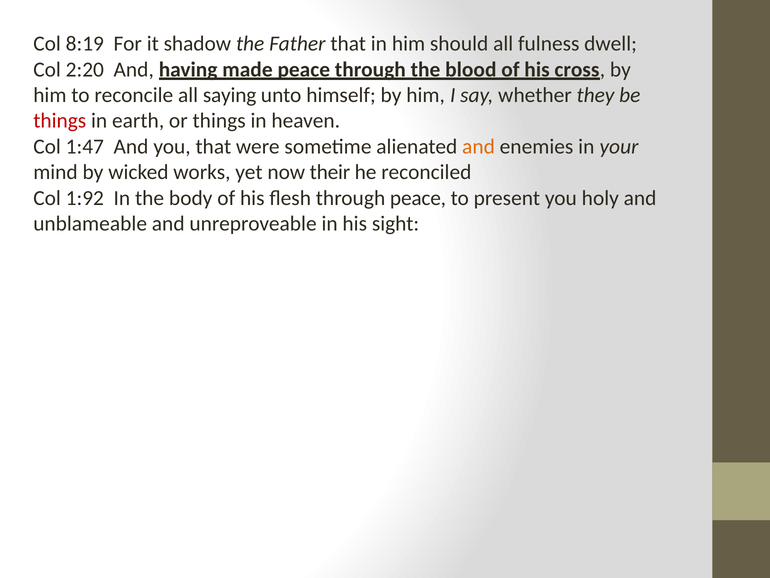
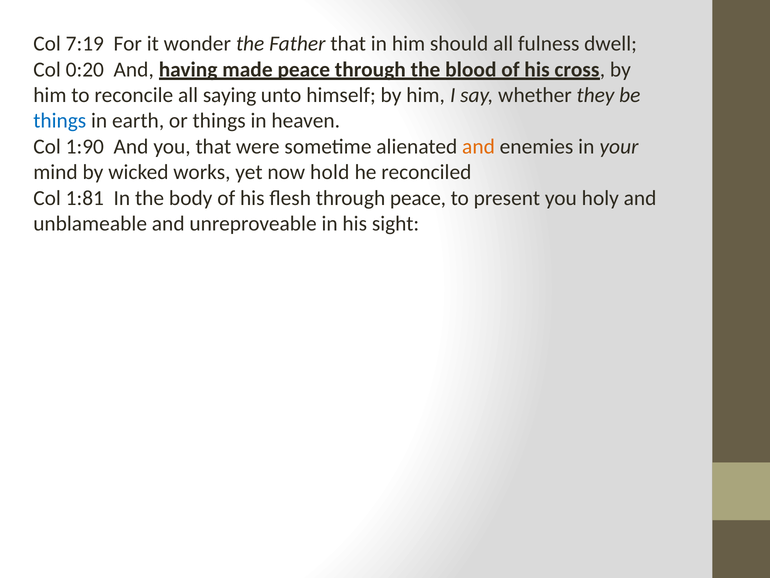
8:19: 8:19 -> 7:19 (85, 44)
shadow: shadow -> wonder (197, 44)
2:20: 2:20 -> 0:20 (85, 69)
things colour: red -> blue (60, 121)
1:47: 1:47 -> 1:90 (85, 146)
their: their -> hold (330, 172)
1:92: 1:92 -> 1:81 (85, 198)
